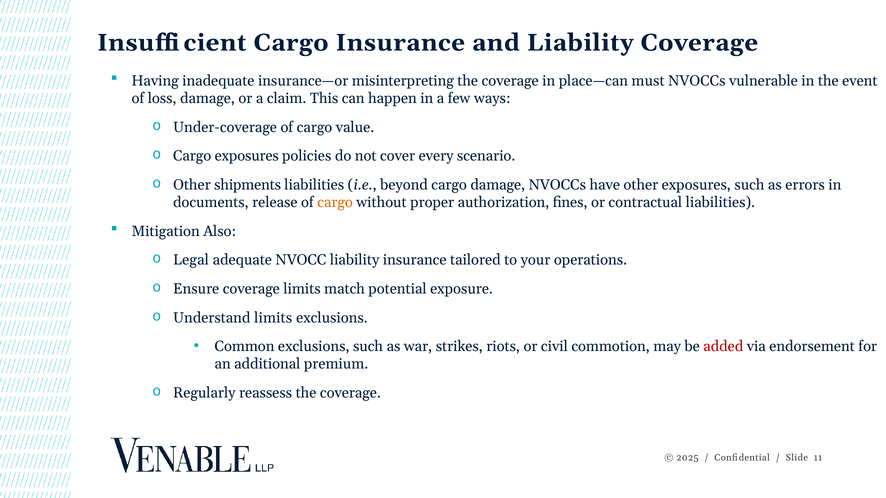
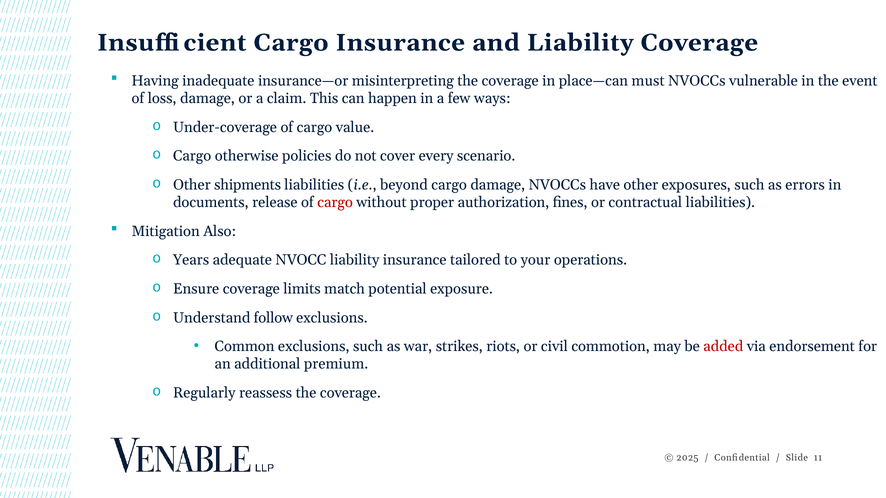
Cargo exposures: exposures -> otherwise (247, 156)
cargo colour: orange -> red (335, 203)
Legal: Legal -> Years (191, 260)
Understand limits: limits -> follow (273, 318)
